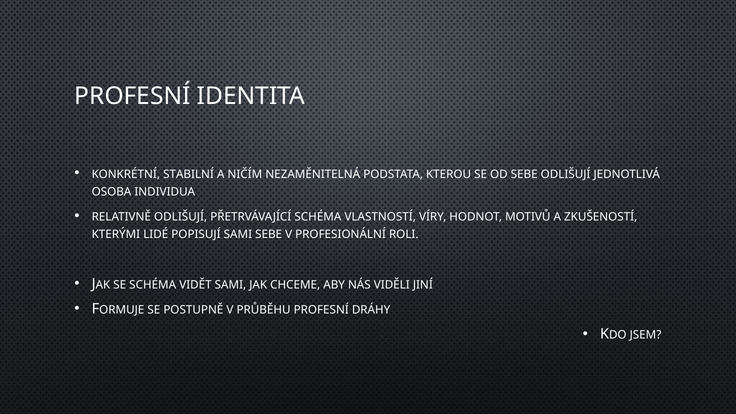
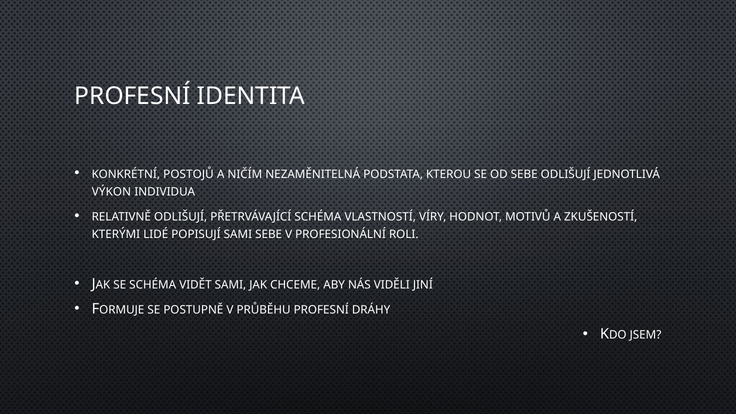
STABILNÍ: STABILNÍ -> POSTOJŮ (188, 174)
OSOBA: OSOBA -> VÝKON (111, 192)
